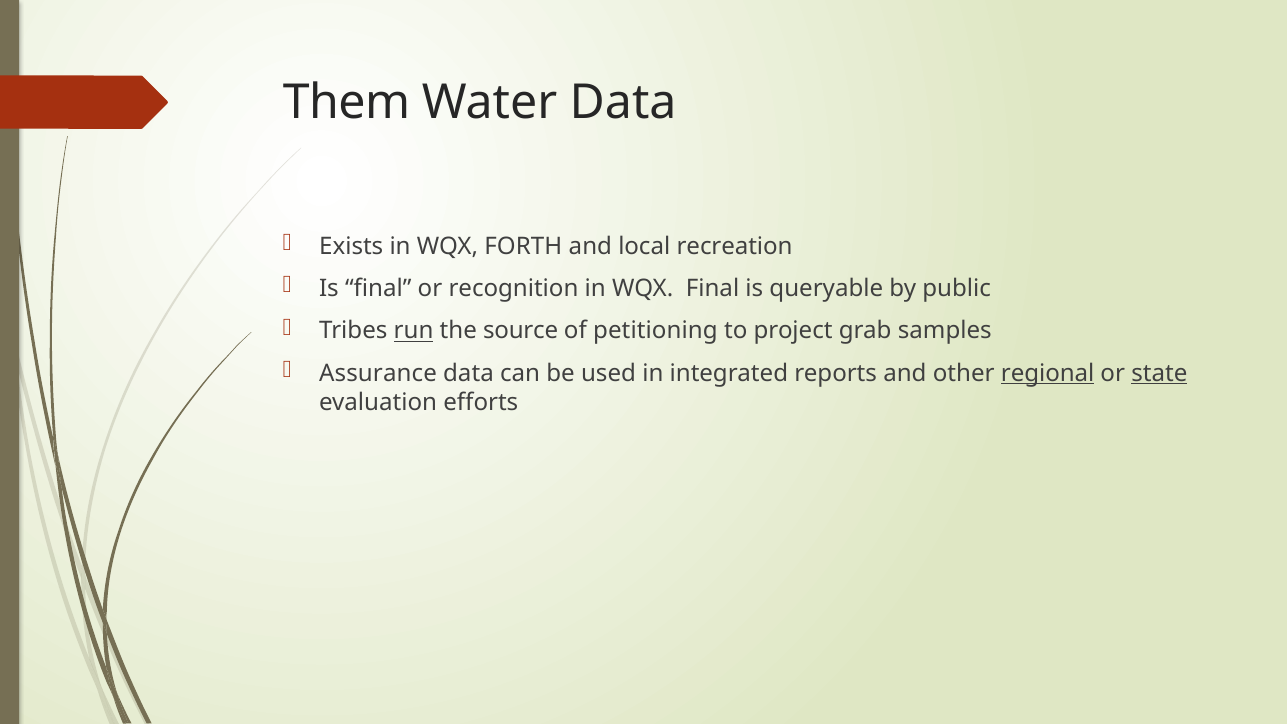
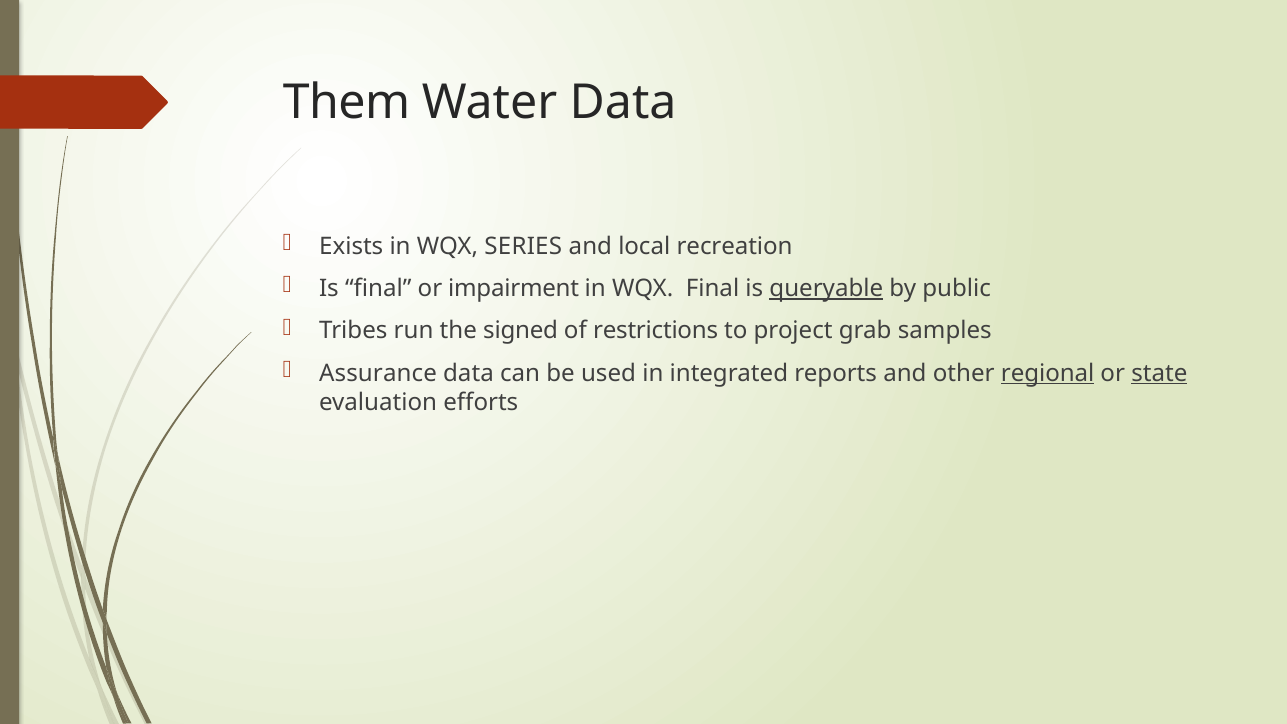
FORTH: FORTH -> SERIES (523, 246)
recognition: recognition -> impairment (514, 289)
queryable underline: none -> present (826, 289)
run underline: present -> none (414, 331)
source: source -> signed (521, 331)
petitioning: petitioning -> restrictions (656, 331)
